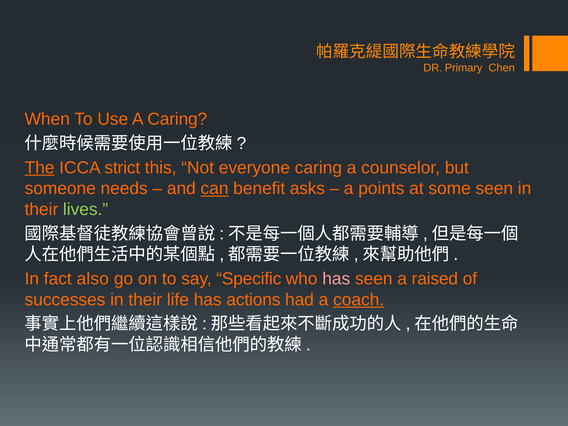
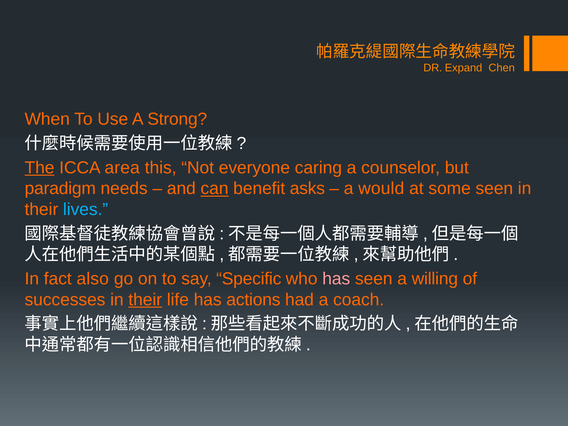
Primary: Primary -> Expand (464, 68)
A Caring: Caring -> Strong (177, 119)
strict: strict -> area (122, 168)
someone: someone -> paradigm (60, 189)
points: points -> would (381, 189)
lives colour: light green -> light blue (86, 209)
raised: raised -> willing (435, 279)
their underline: none -> present (145, 300)
coach underline: present -> none (359, 300)
